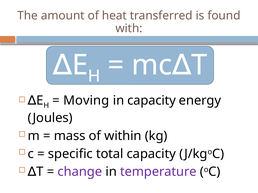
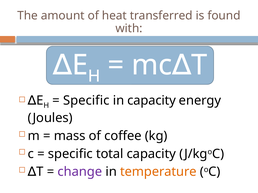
Moving: Moving -> Specific (86, 101)
within: within -> coffee (123, 136)
temperature colour: purple -> orange (158, 172)
